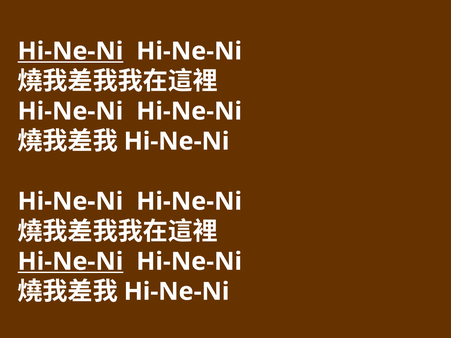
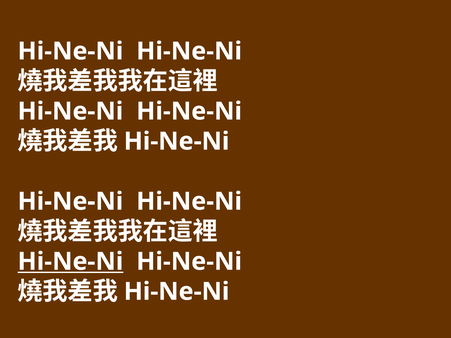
Hi-Ne-Ni underline: present -> none (70, 51)
